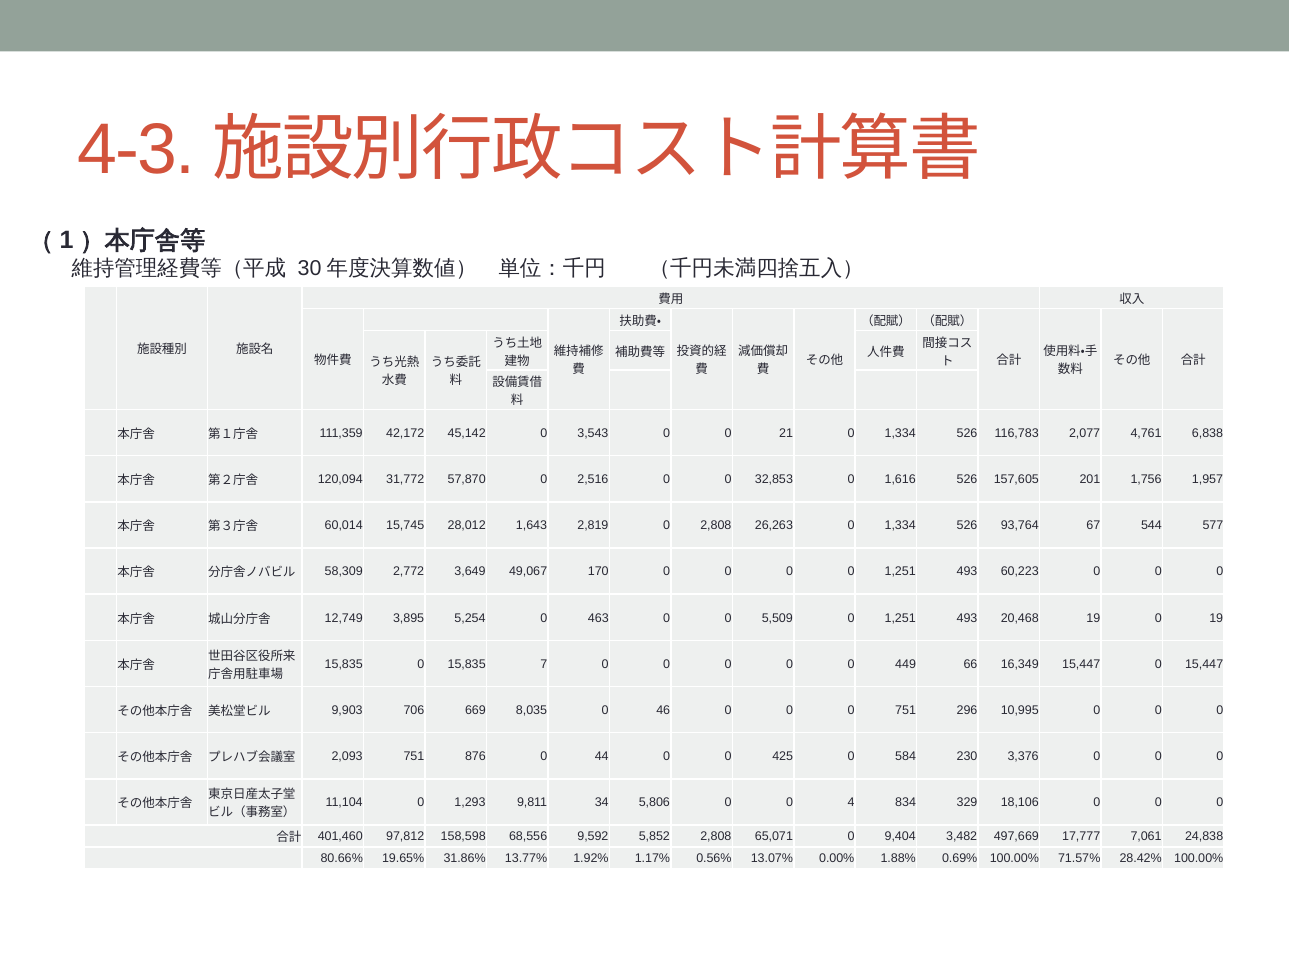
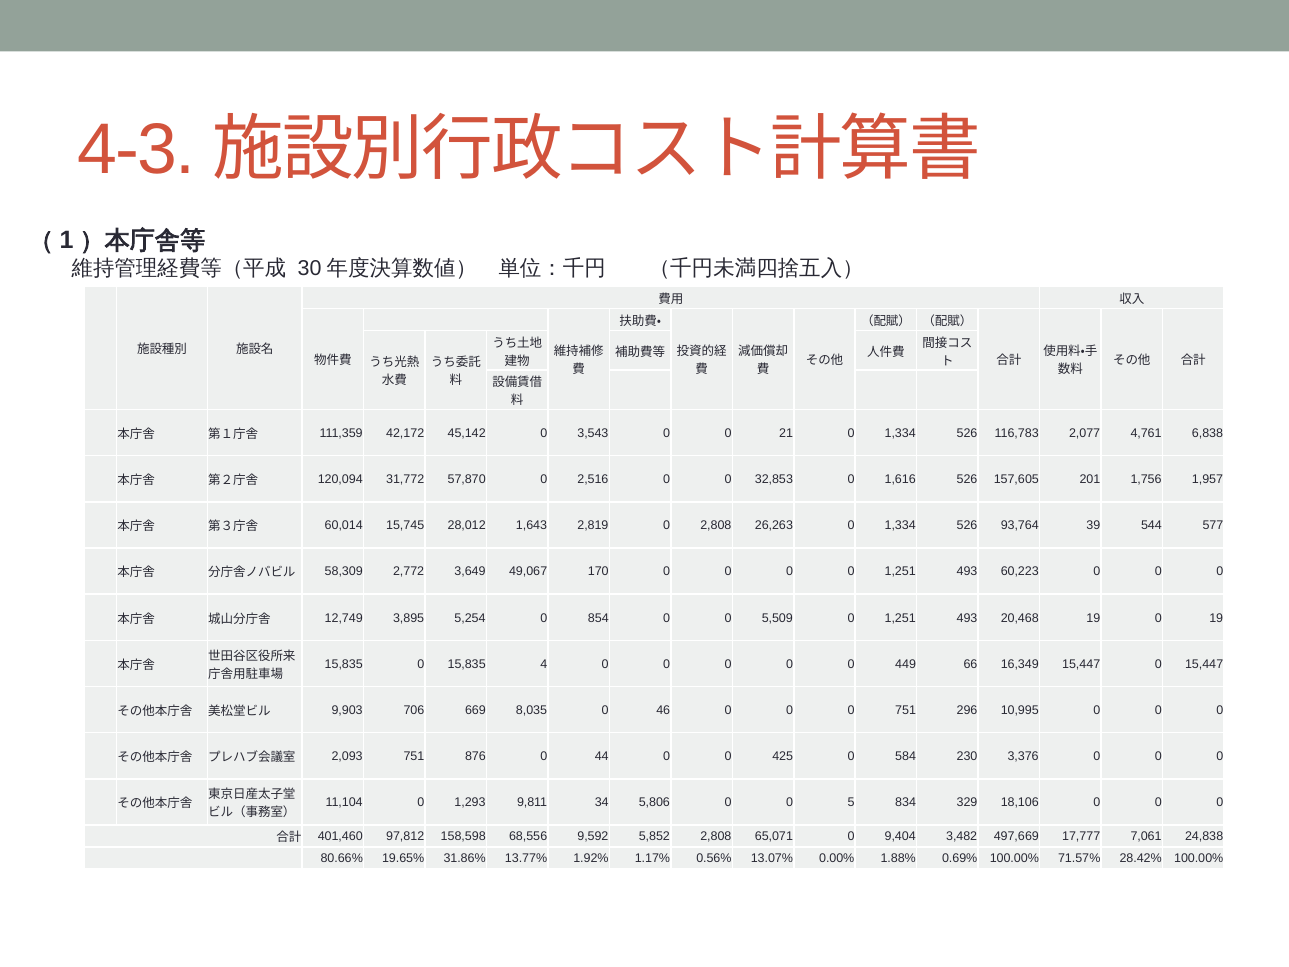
67: 67 -> 39 (1093, 525)
463: 463 -> 854 (598, 618)
7: 7 -> 4 (544, 664)
4: 4 -> 5 (851, 803)
